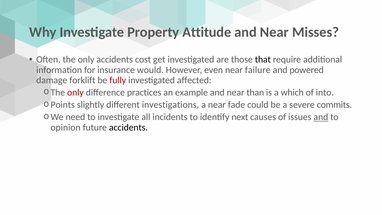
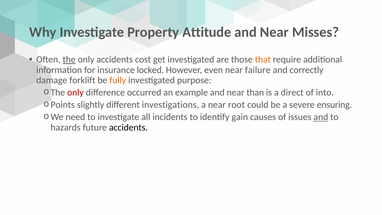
the underline: none -> present (69, 60)
that colour: black -> orange (263, 60)
would: would -> locked (150, 70)
powered: powered -> correctly (307, 70)
fully colour: red -> orange (118, 80)
affected: affected -> purpose (194, 80)
practices: practices -> occurred (144, 92)
which: which -> direct (292, 92)
fade: fade -> root (236, 105)
commits: commits -> ensuring (334, 105)
next: next -> gain (240, 117)
opinion: opinion -> hazards (66, 127)
